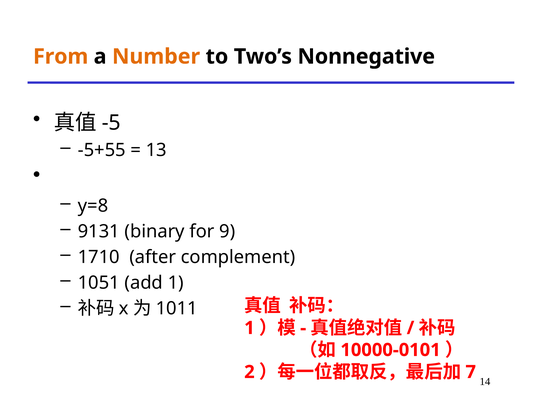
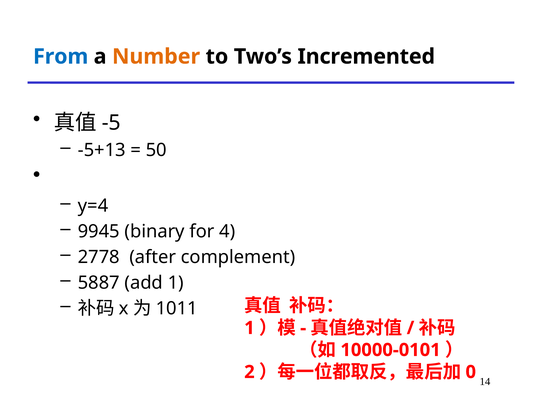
From colour: orange -> blue (61, 57)
Nonnegative: Nonnegative -> Incremented (366, 57)
-5+55: -5+55 -> -5+13 (102, 150)
13: 13 -> 50 (156, 150)
y=8: y=8 -> y=4 (93, 206)
9131: 9131 -> 9945 (99, 231)
9: 9 -> 4 (227, 231)
1710: 1710 -> 2778 (99, 257)
1051: 1051 -> 5887 (99, 283)
7: 7 -> 0 (471, 372)
